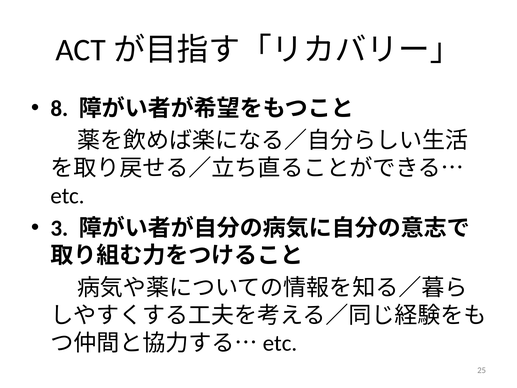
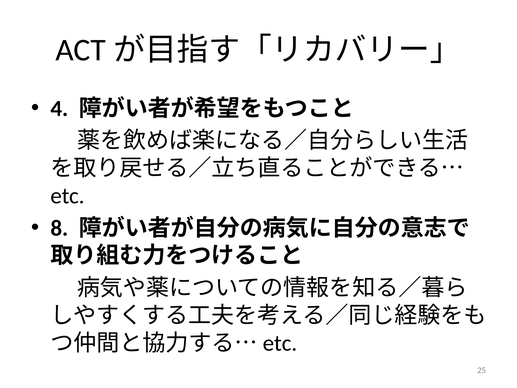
8: 8 -> 4 (59, 108)
3: 3 -> 8 (59, 228)
